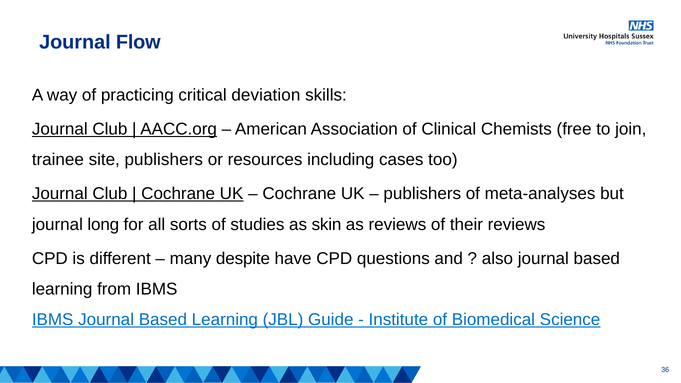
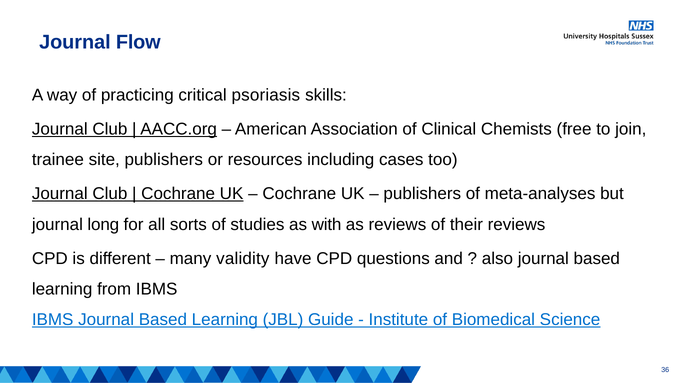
deviation: deviation -> psoriasis (266, 95)
skin: skin -> with (327, 224)
despite: despite -> validity (243, 258)
